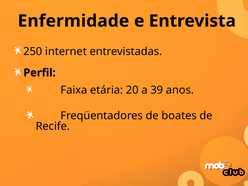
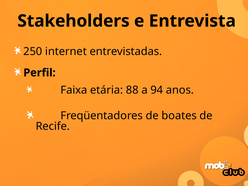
Enfermidade: Enfermidade -> Stakeholders (73, 21)
20: 20 -> 88 (132, 90)
39: 39 -> 94 (157, 90)
